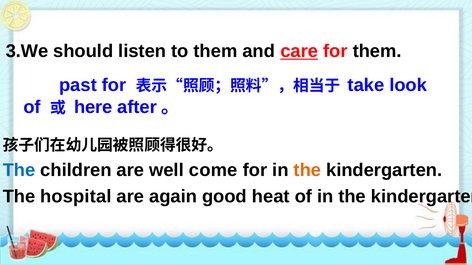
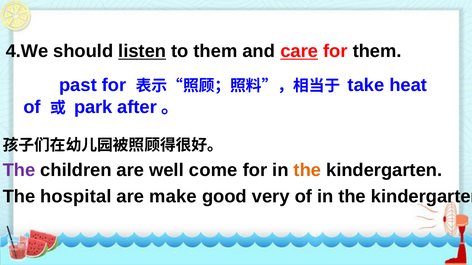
3.We: 3.We -> 4.We (27, 51)
listen underline: none -> present (142, 51)
look: look -> heat (408, 85)
here: here -> park (93, 107)
The colour: blue -> purple (19, 171)
again: again -> make (173, 197)
heat: heat -> very (271, 197)
